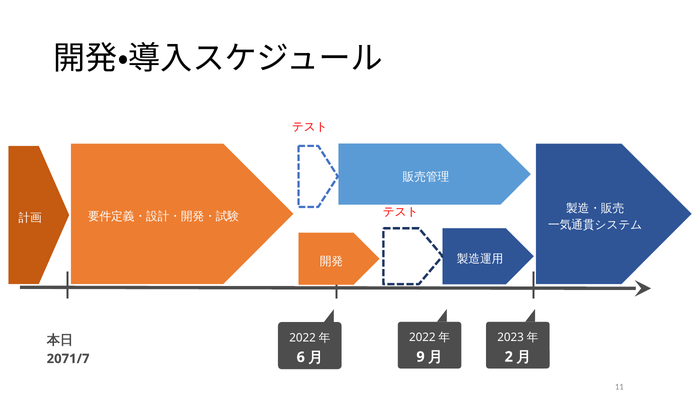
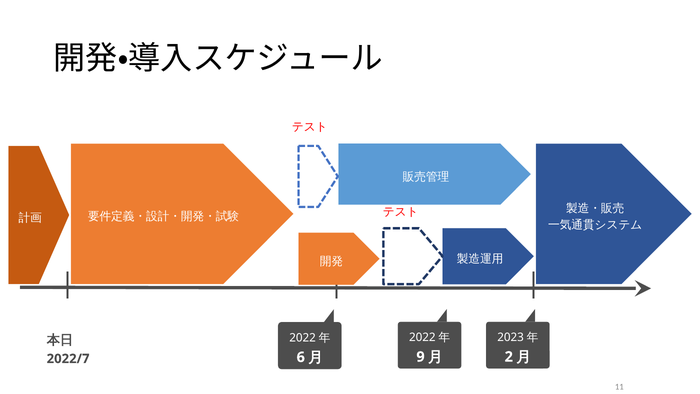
2071/7: 2071/7 -> 2022/7 (68, 359)
